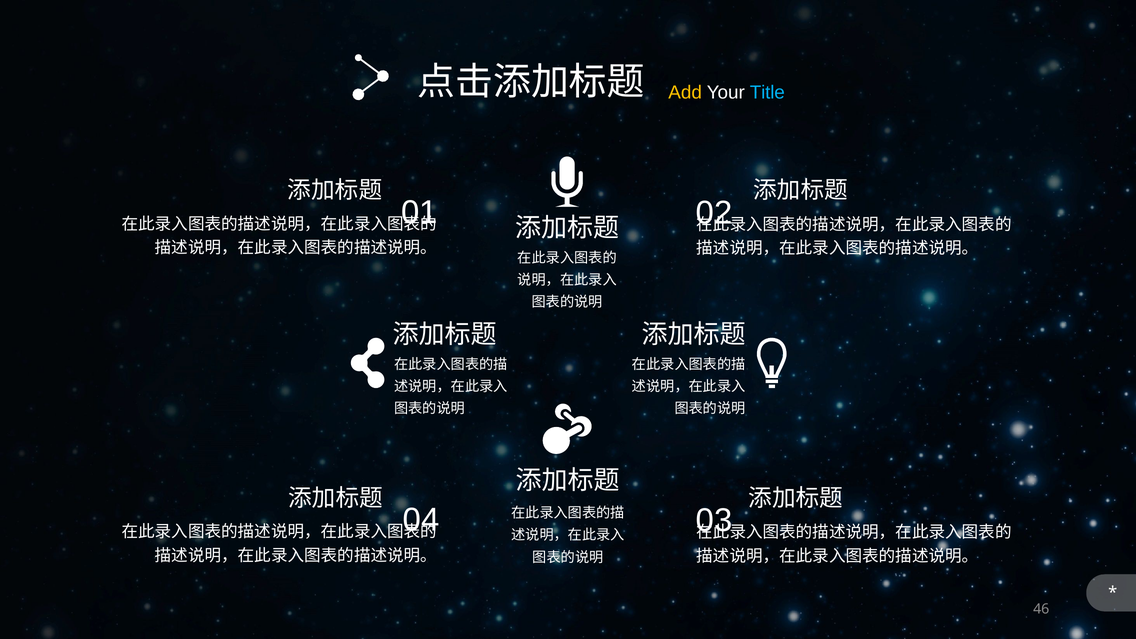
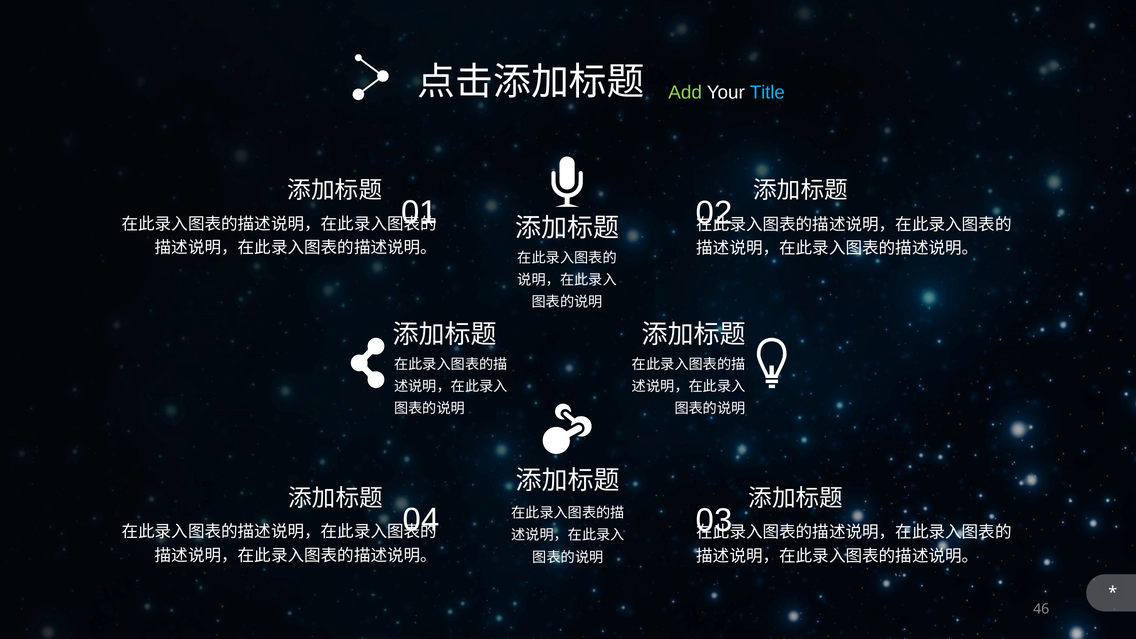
Add colour: yellow -> light green (685, 92)
